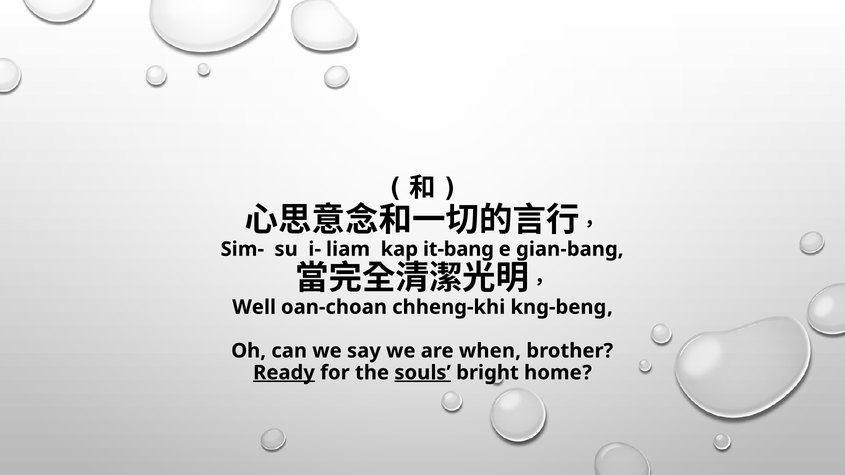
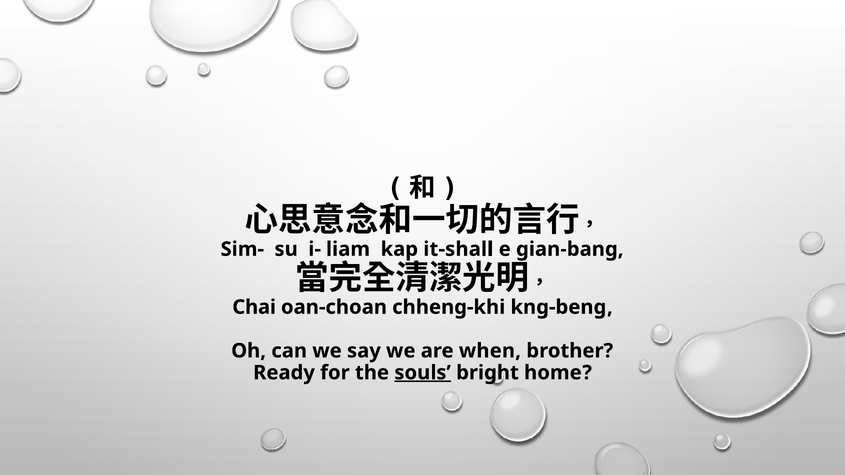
it-bang: it-bang -> it-shall (458, 249)
Well: Well -> Chai (254, 307)
Ready underline: present -> none (284, 373)
